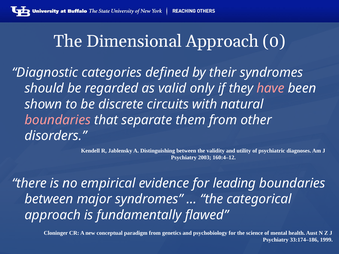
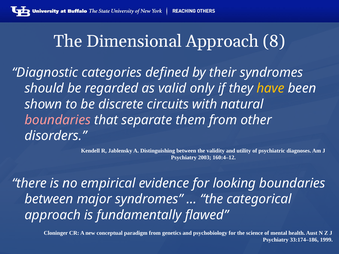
0: 0 -> 8 (274, 41)
have colour: pink -> yellow (271, 88)
leading: leading -> looking (234, 183)
